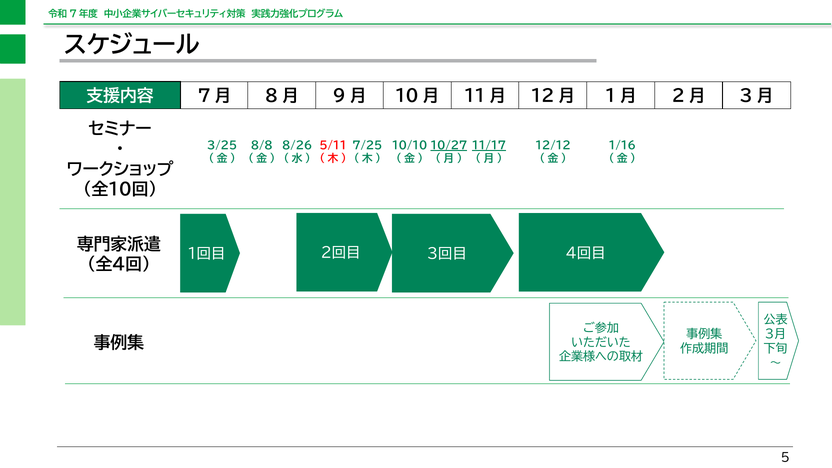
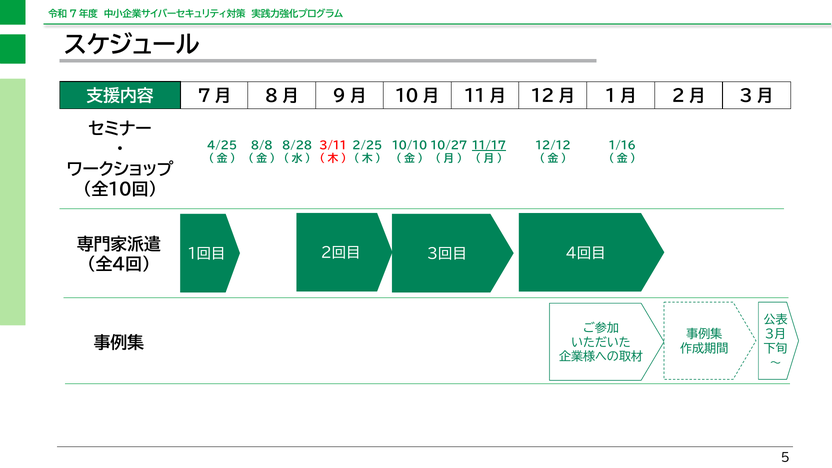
3/25: 3/25 -> 4/25 (222, 146)
8/26: 8/26 -> 8/28 (297, 146)
5/11: 5/11 -> 3/11 (333, 146)
7/25: 7/25 -> 2/25 (367, 146)
10/27 underline: present -> none (449, 146)
